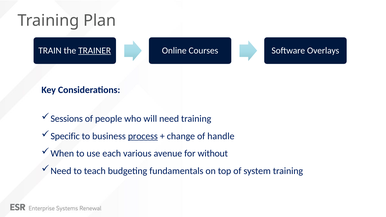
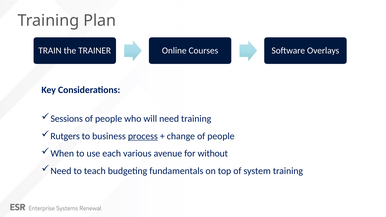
TRAINER underline: present -> none (95, 51)
Specific: Specific -> Rutgers (65, 136)
change of handle: handle -> people (221, 136)
